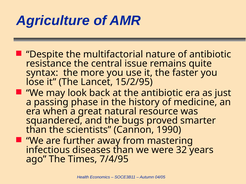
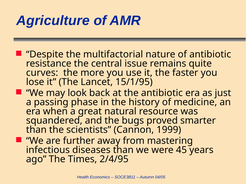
syntax: syntax -> curves (42, 73)
15/2/95: 15/2/95 -> 15/1/95 (134, 82)
1990: 1990 -> 1999 (169, 130)
32: 32 -> 45 (181, 150)
7/4/95: 7/4/95 -> 2/4/95 (114, 160)
